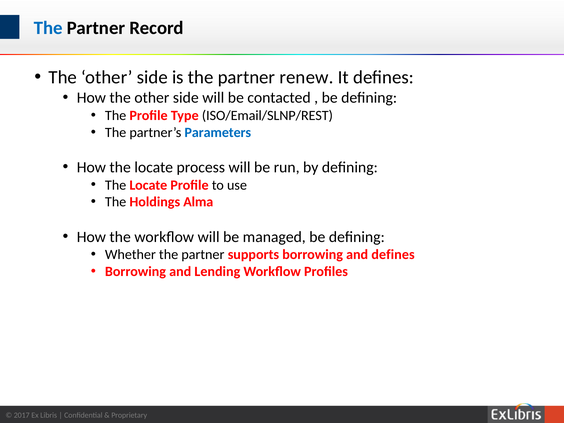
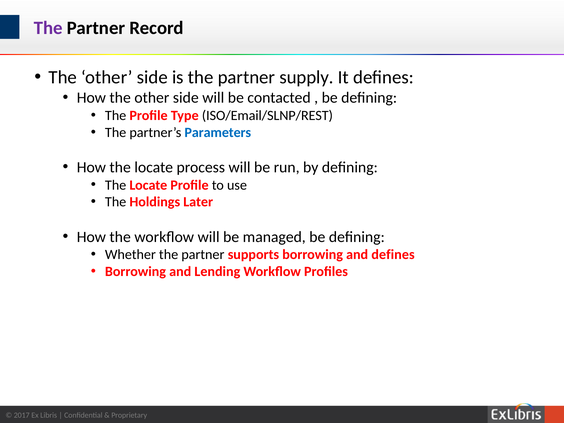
The colour: blue -> purple (48, 28)
renew: renew -> supply (307, 77)
Alma: Alma -> Later (198, 202)
